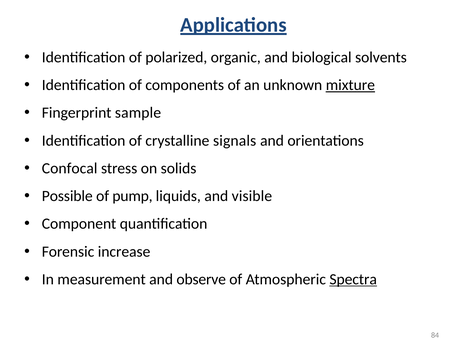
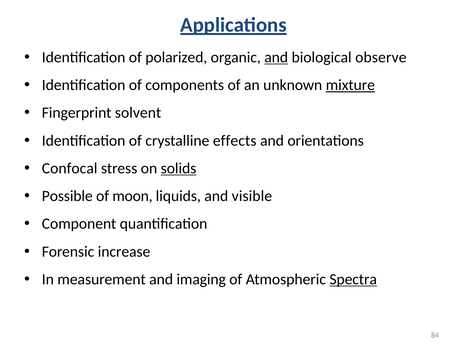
and underline: none -> present (276, 57)
solvents: solvents -> observe (381, 57)
sample: sample -> solvent (138, 113)
signals: signals -> effects (235, 140)
solids underline: none -> present (179, 168)
pump: pump -> moon (132, 196)
observe: observe -> imaging (201, 279)
